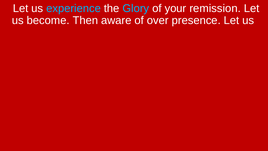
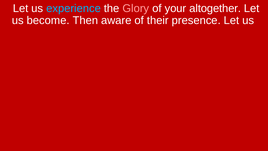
Glory colour: light blue -> pink (136, 8)
remission: remission -> altogether (215, 8)
over: over -> their (158, 20)
